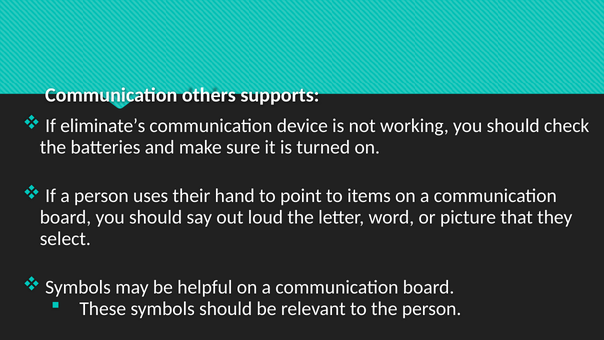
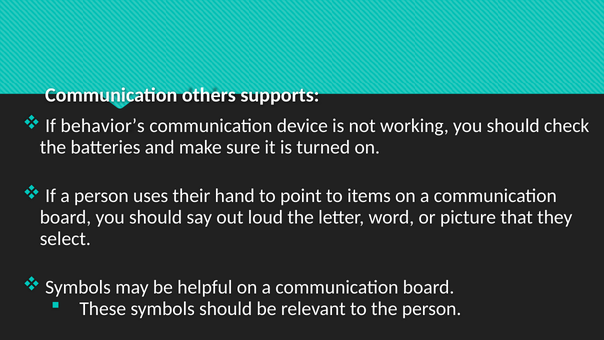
eliminate’s: eliminate’s -> behavior’s (103, 126)
